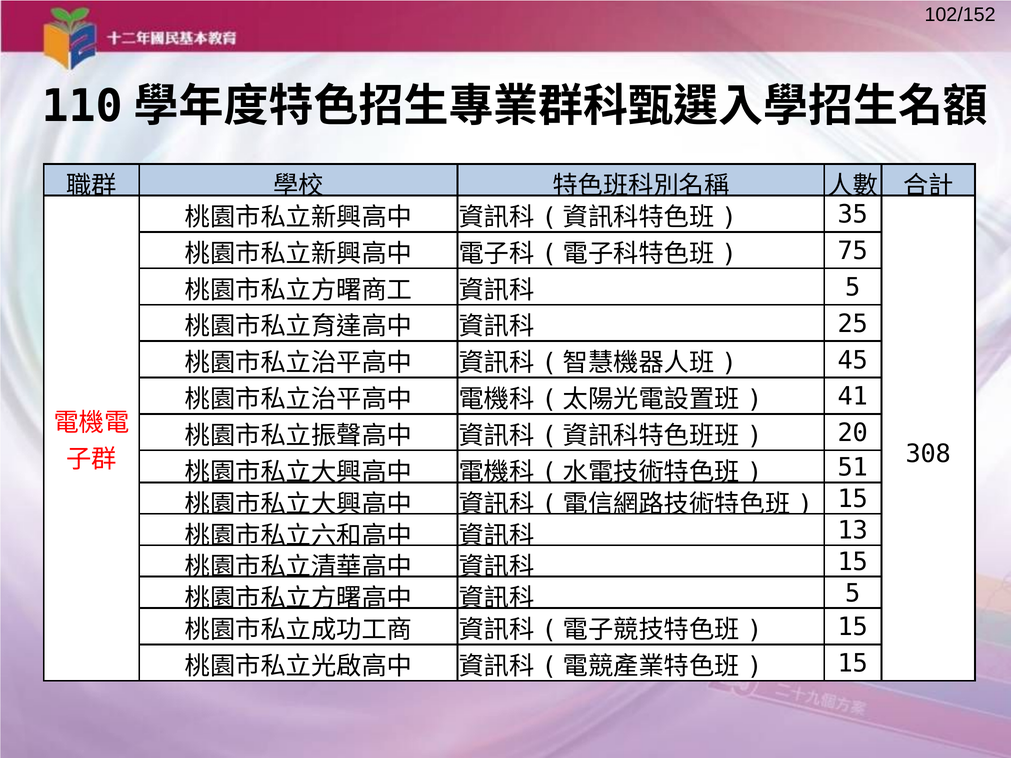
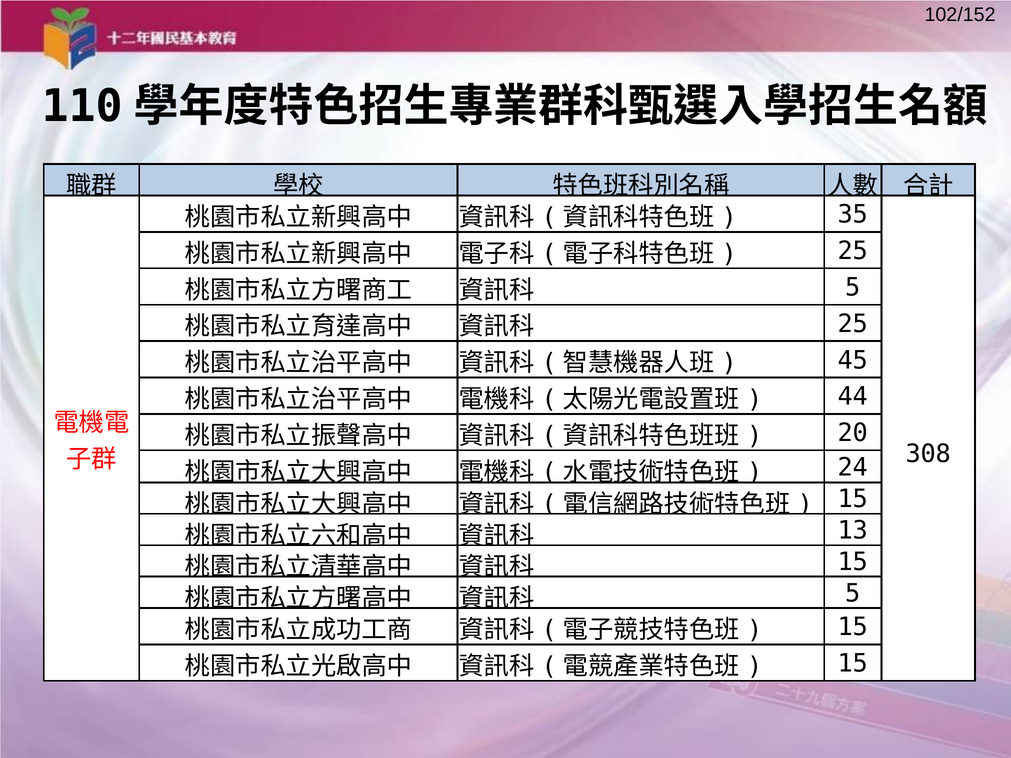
75: 75 -> 25 (853, 251)
41: 41 -> 44 (853, 397)
51: 51 -> 24 (853, 467)
